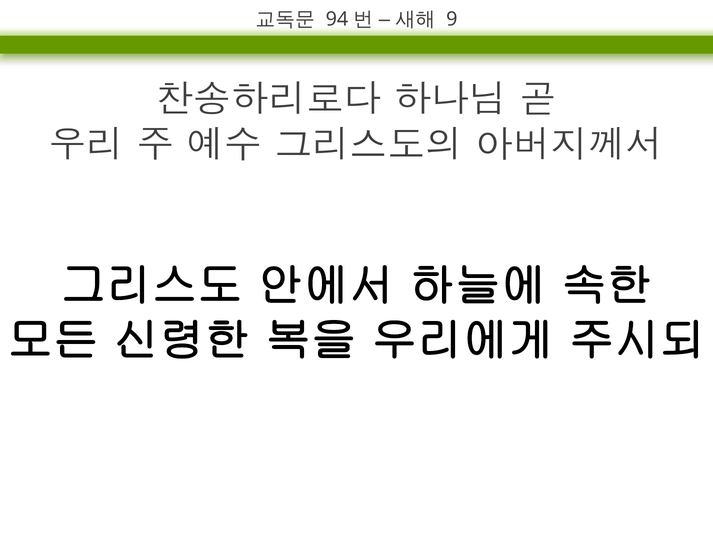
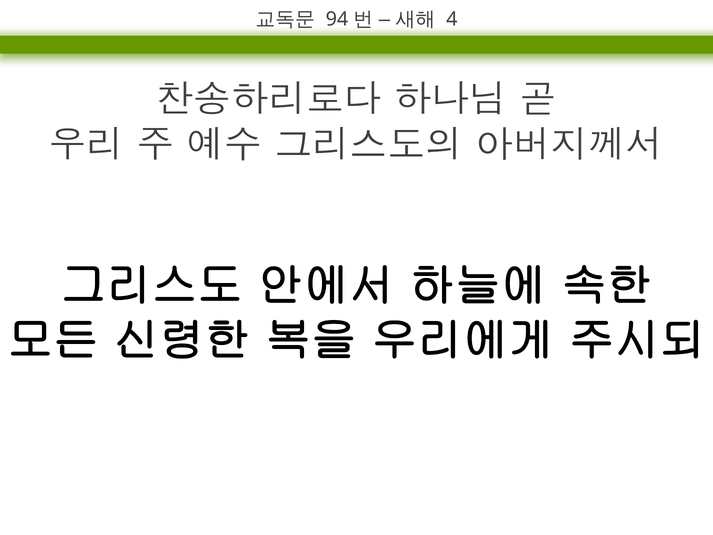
9: 9 -> 4 (452, 19)
